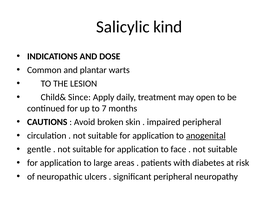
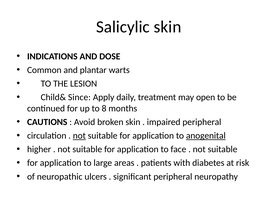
Salicylic kind: kind -> skin (168, 27)
7: 7 -> 8 (104, 108)
not underline: none -> present (79, 135)
gentle: gentle -> higher (39, 149)
